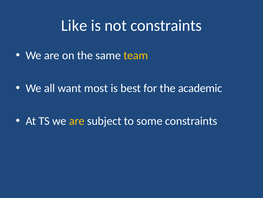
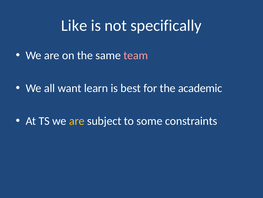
not constraints: constraints -> specifically (166, 25)
team colour: yellow -> pink (136, 55)
most: most -> learn (96, 88)
